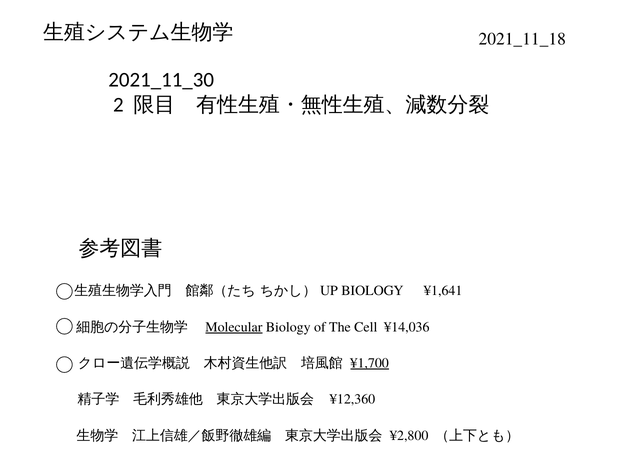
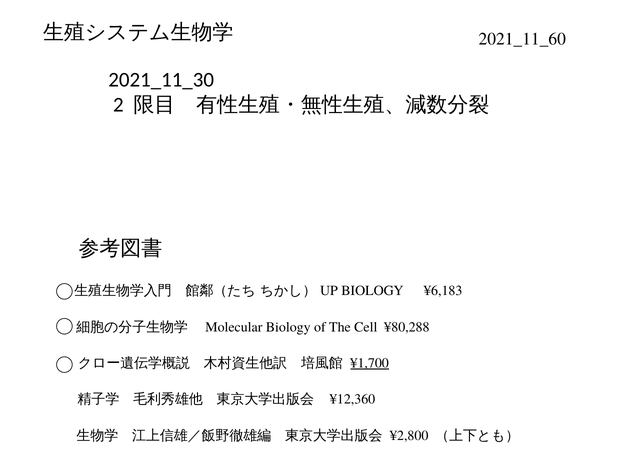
2021_11_18: 2021_11_18 -> 2021_11_60 (522, 39)
¥1,641: ¥1,641 -> ¥6,183 (443, 291)
Molecular underline: present -> none (234, 327)
¥14,036: ¥14,036 -> ¥80,288 (407, 327)
